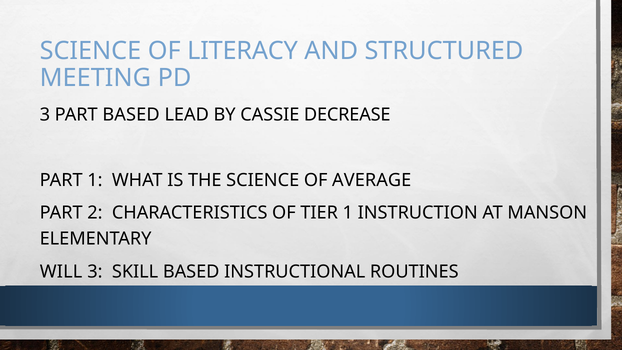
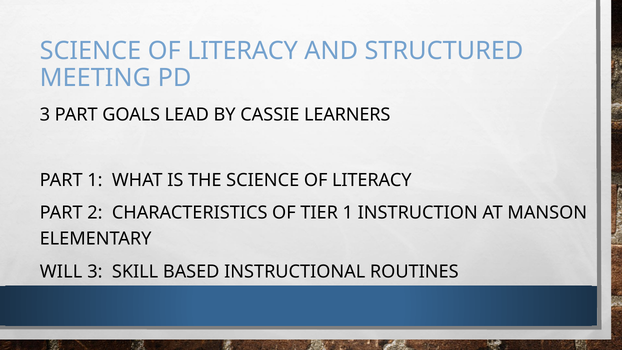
PART BASED: BASED -> GOALS (131, 115)
DECREASE: DECREASE -> LEARNERS (347, 115)
THE SCIENCE OF AVERAGE: AVERAGE -> LITERACY (372, 180)
